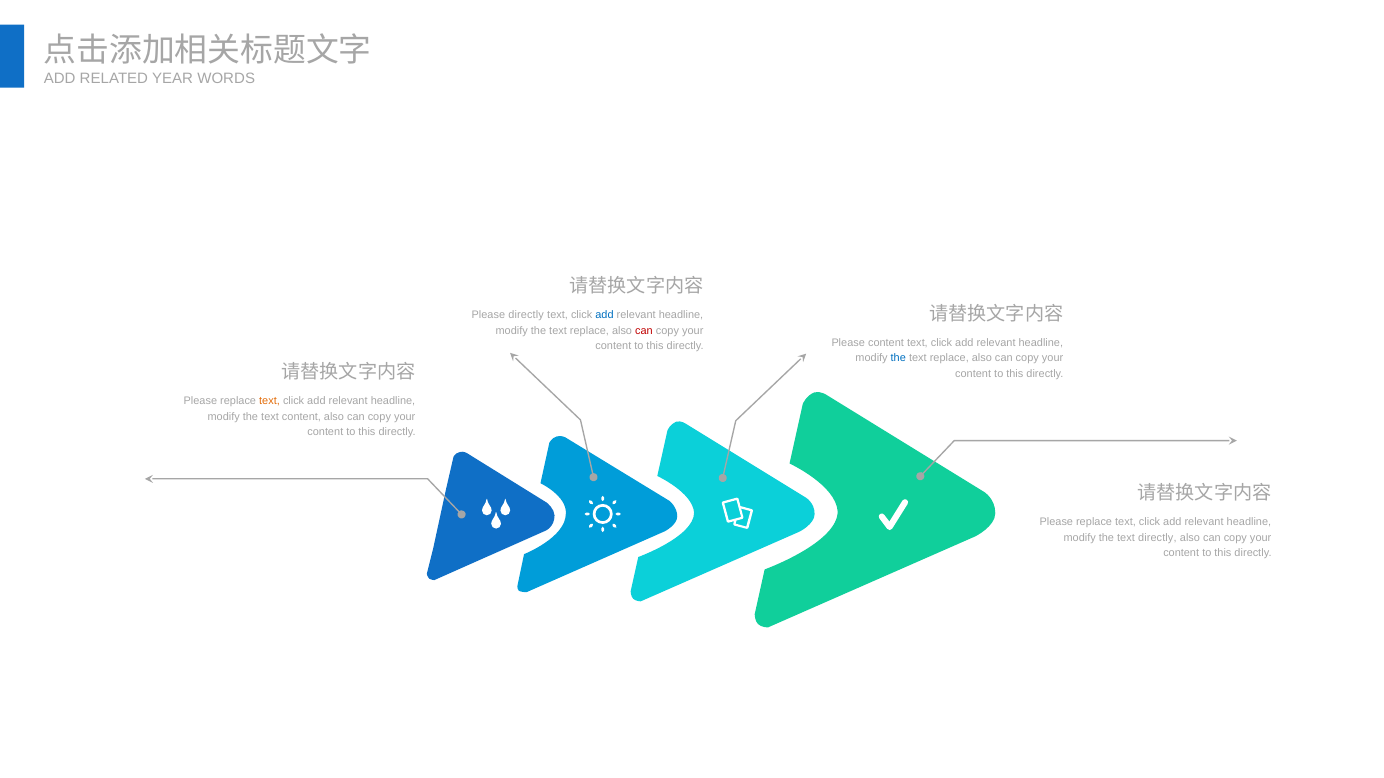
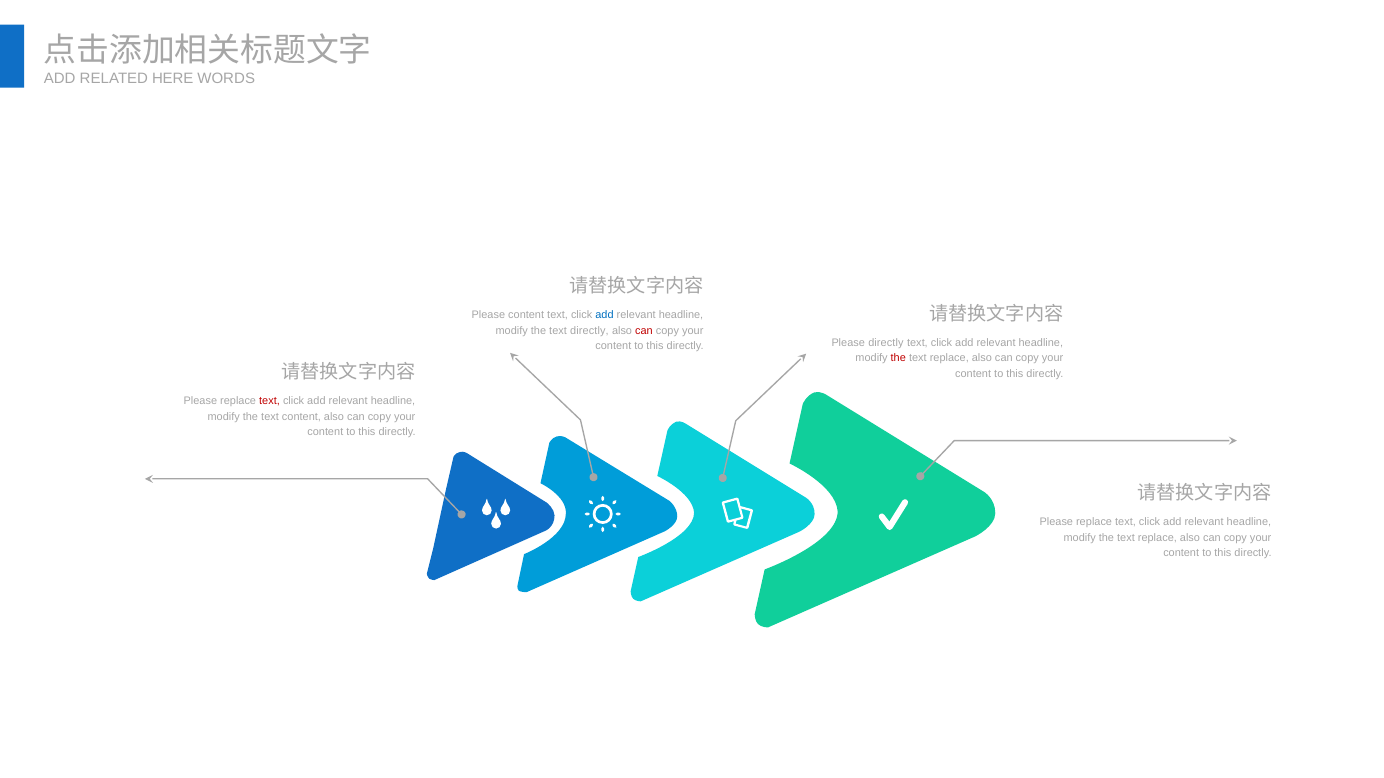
YEAR: YEAR -> HERE (173, 78)
Please directly: directly -> content (526, 315)
replace: replace -> directly (589, 331)
Please content: content -> directly (886, 343)
the colour: blue -> red (898, 358)
text colour: orange -> red (269, 401)
directly: directly -> replace (1157, 538)
